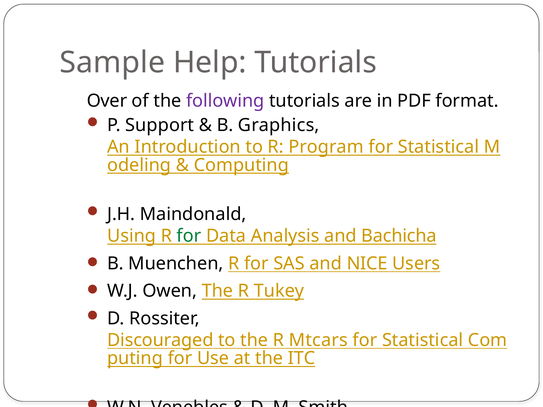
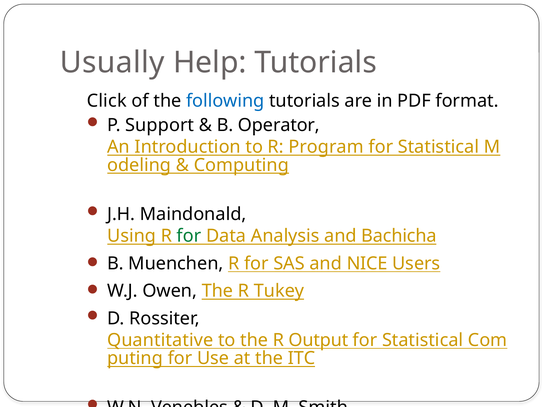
Sample: Sample -> Usually (112, 63)
Over: Over -> Click (107, 101)
following colour: purple -> blue (225, 101)
Graphics: Graphics -> Operator (279, 125)
Discouraged: Discouraged -> Quantitative (160, 340)
Mtcars: Mtcars -> Output (319, 340)
